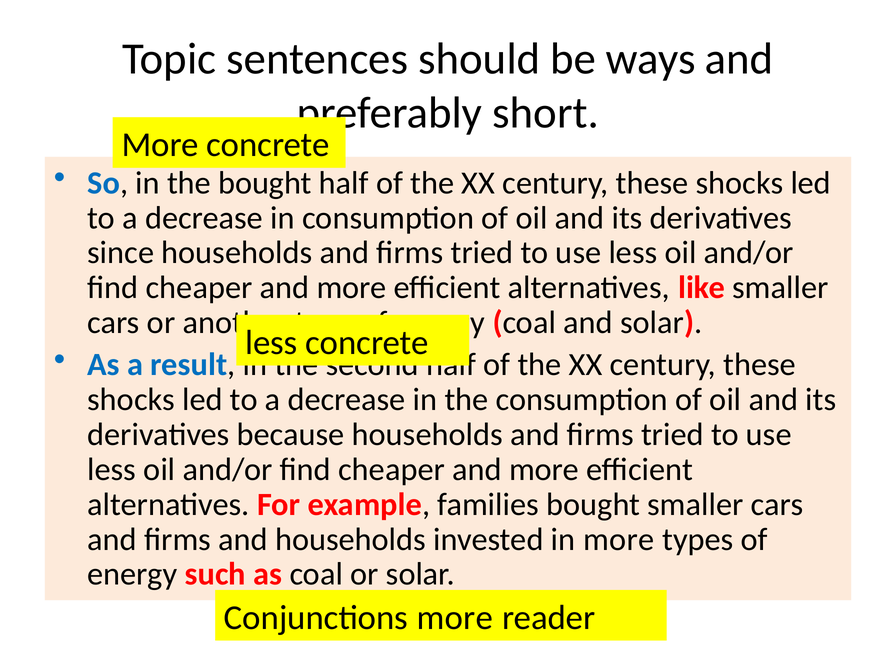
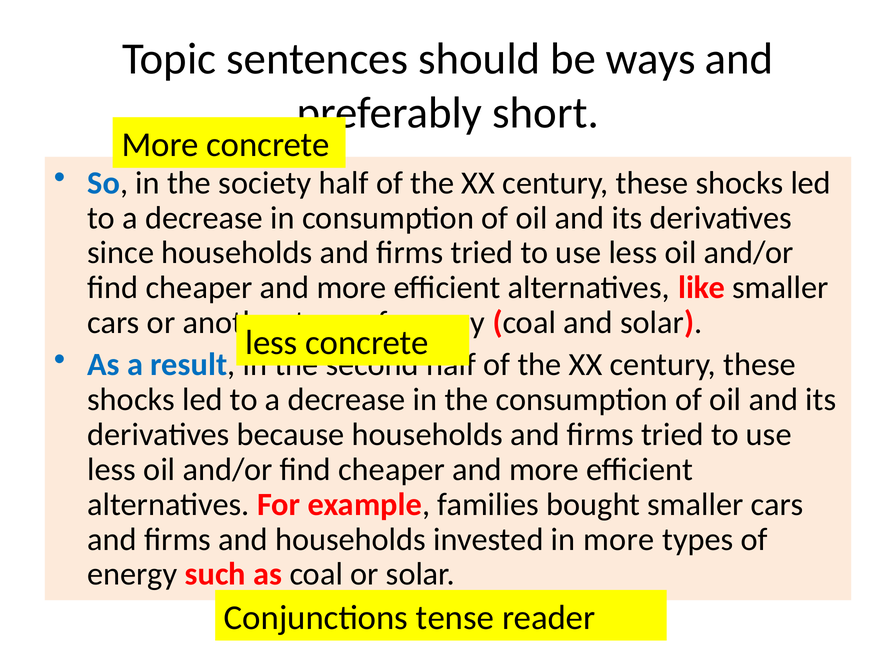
the bought: bought -> society (265, 183)
Conjunctions more: more -> tense (455, 618)
